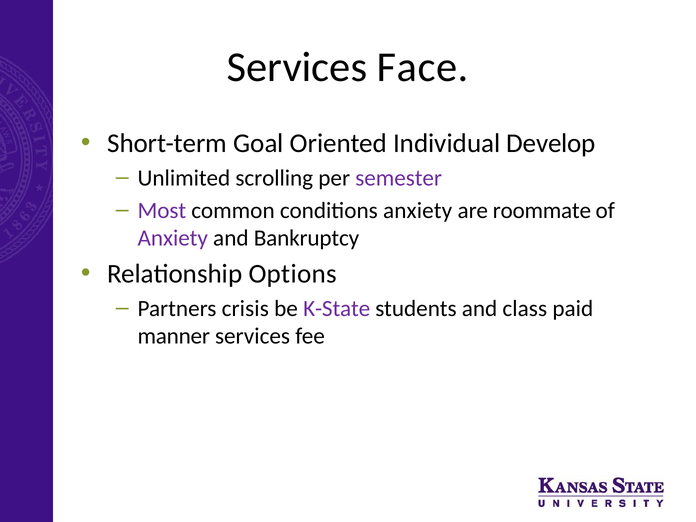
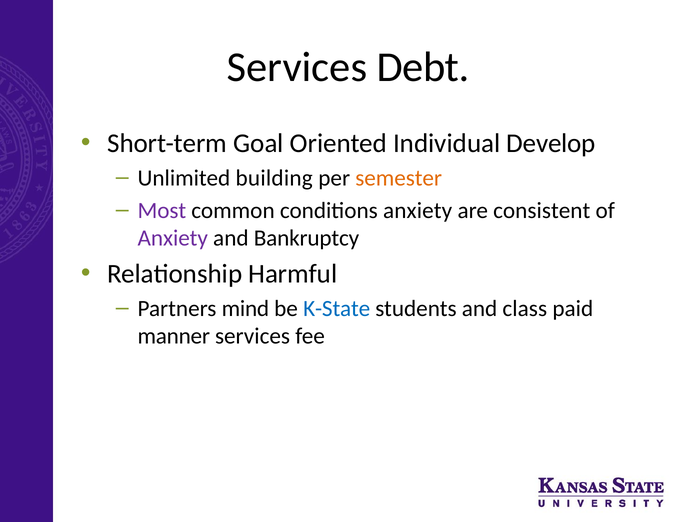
Face: Face -> Debt (423, 67)
scrolling: scrolling -> building (274, 178)
semester colour: purple -> orange (399, 178)
roommate: roommate -> consistent (542, 210)
Options: Options -> Harmful (293, 274)
crisis: crisis -> mind (245, 309)
K-State colour: purple -> blue (337, 309)
